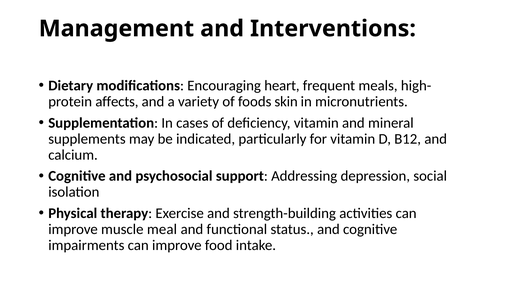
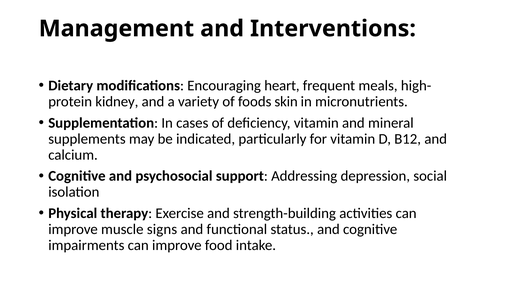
affects: affects -> kidney (117, 102)
meal: meal -> signs (162, 230)
